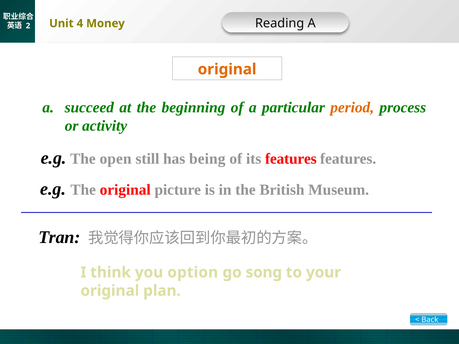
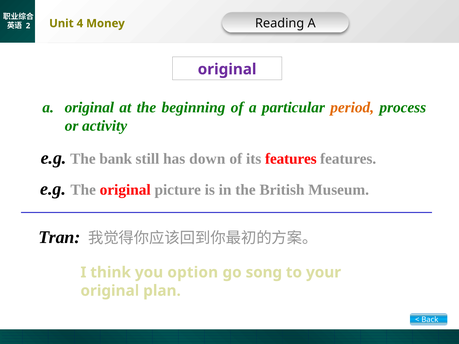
original colour: orange -> purple (227, 69)
succeed: succeed -> original (89, 107)
open: open -> bank (116, 159)
being: being -> down (207, 159)
